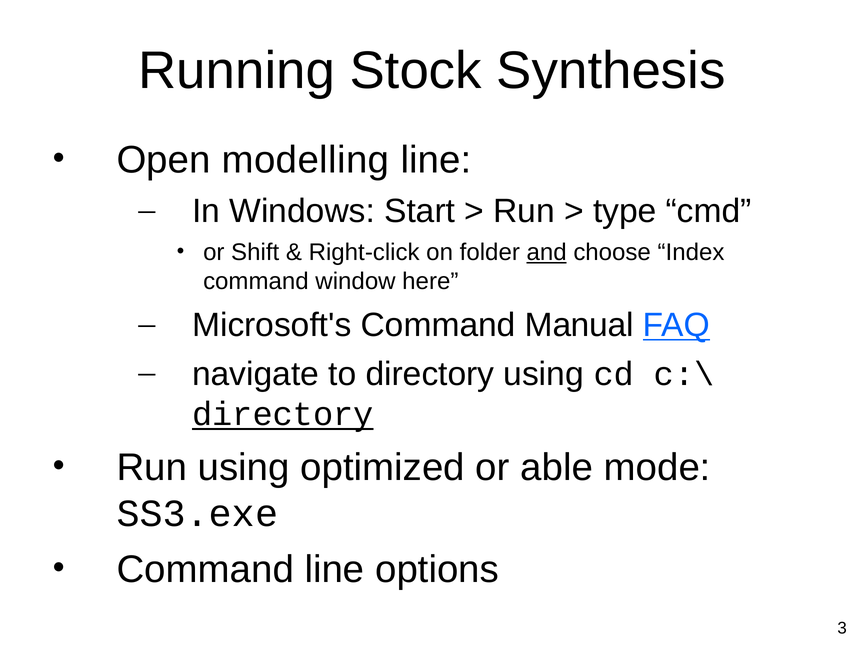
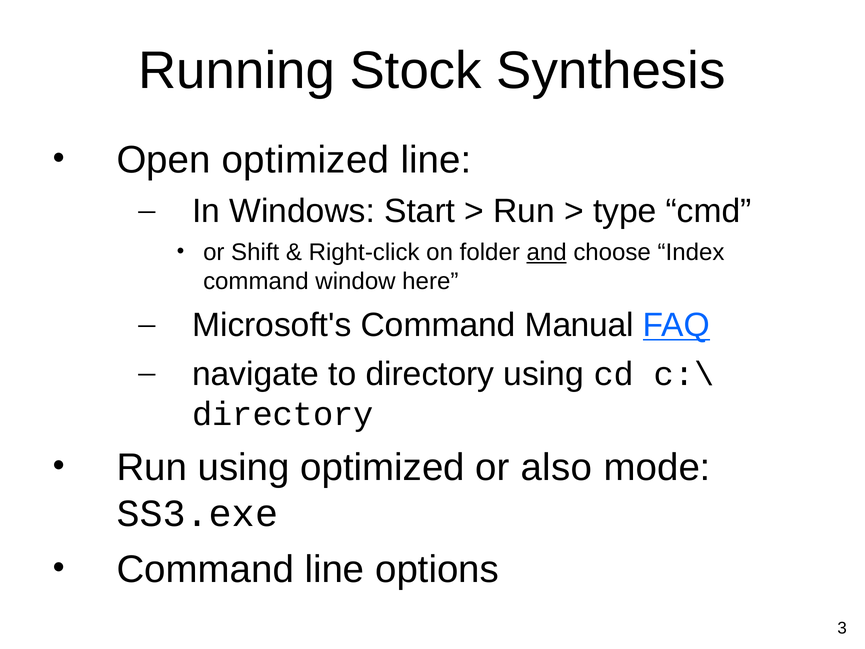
Open modelling: modelling -> optimized (305, 160)
directory underline: present -> none (283, 414)
able: able -> also (557, 467)
